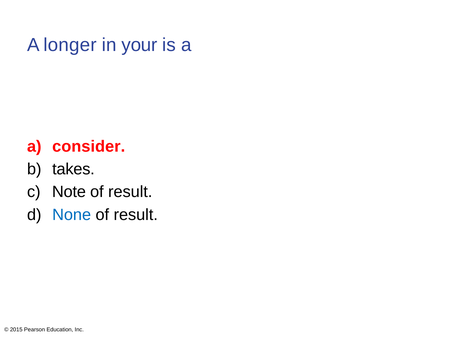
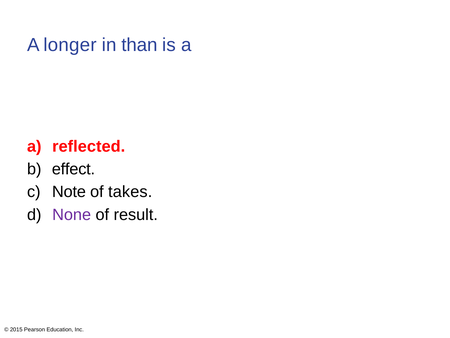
your: your -> than (139, 45)
consider: consider -> reflected (89, 146)
takes: takes -> effect (73, 169)
result: result -> takes (130, 192)
None colour: blue -> purple (72, 214)
